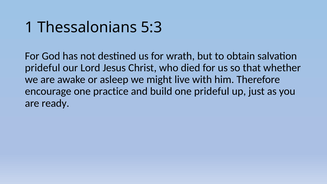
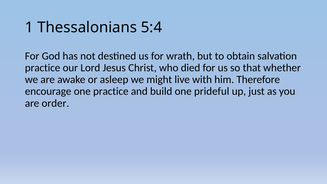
5:3: 5:3 -> 5:4 (152, 27)
prideful: prideful -> practice (43, 68)
ready: ready -> order (55, 103)
